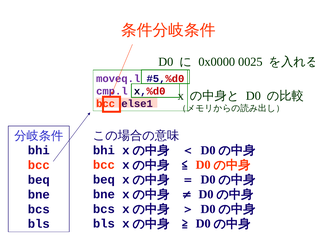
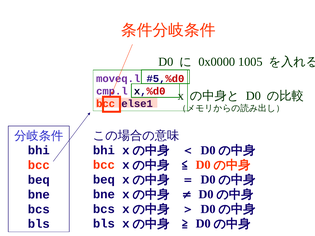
0025: 0025 -> 1005 (250, 62)
